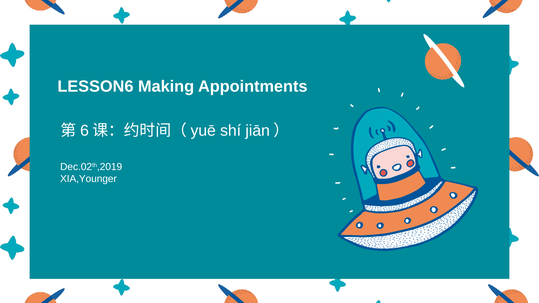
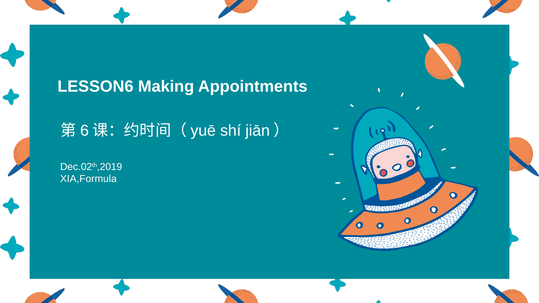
XIA,Younger: XIA,Younger -> XIA,Formula (88, 179)
